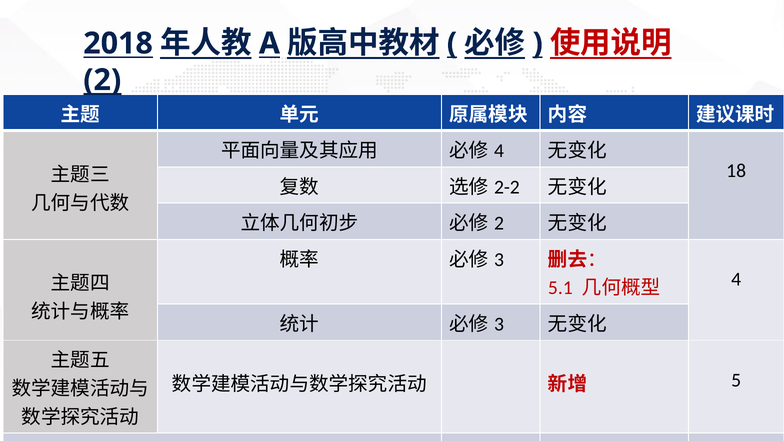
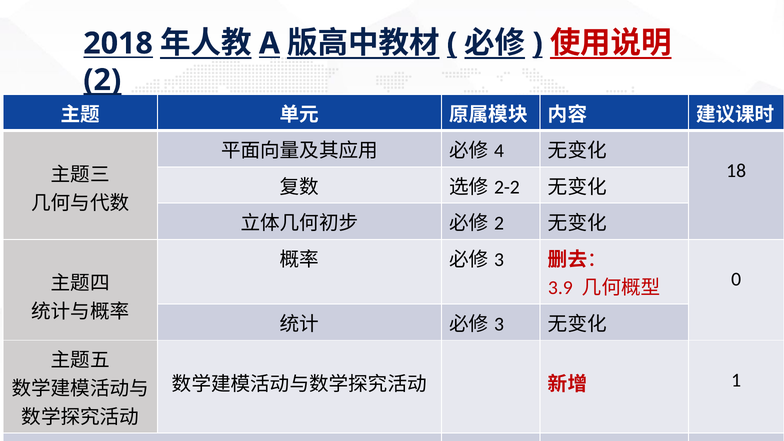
5.1: 5.1 -> 3.9 (560, 288)
4: 4 -> 0 (736, 279)
5: 5 -> 1 (736, 380)
